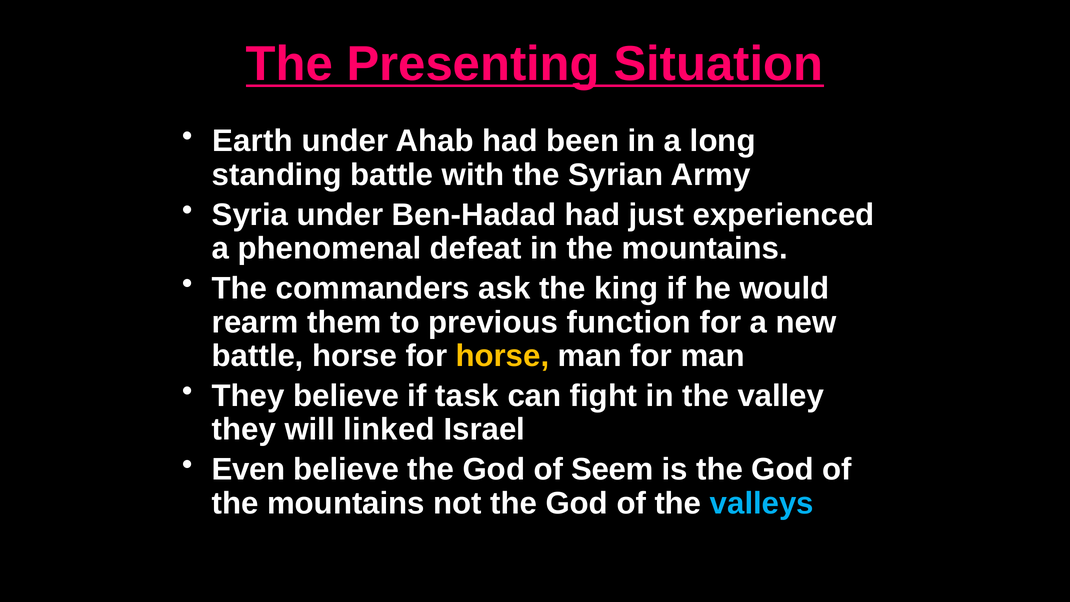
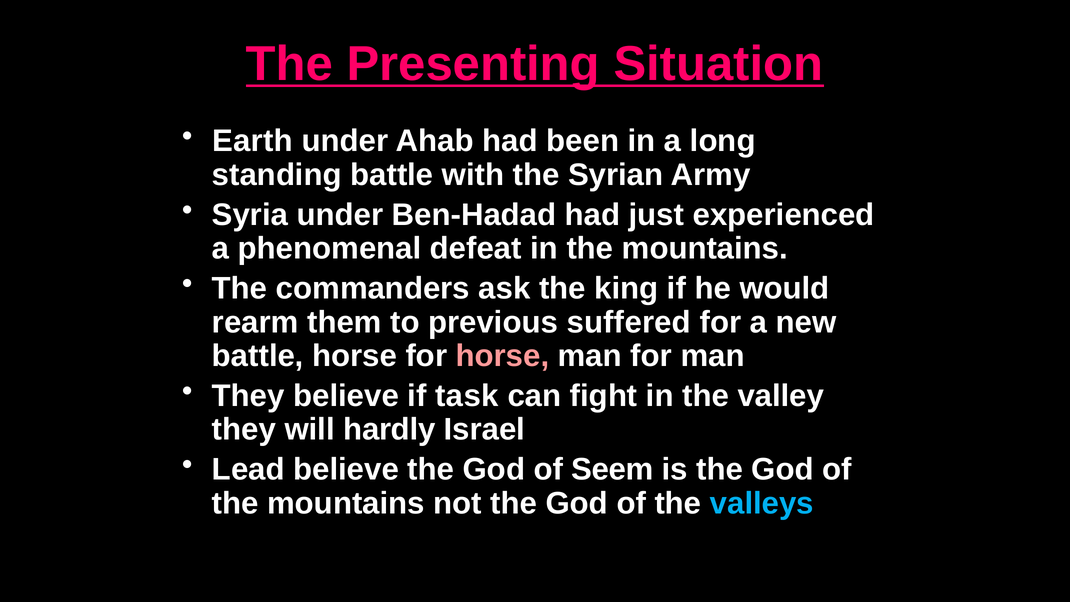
function: function -> suffered (629, 322)
horse colour: yellow -> pink (502, 356)
linked: linked -> hardly (389, 430)
Even: Even -> Lead (248, 469)
